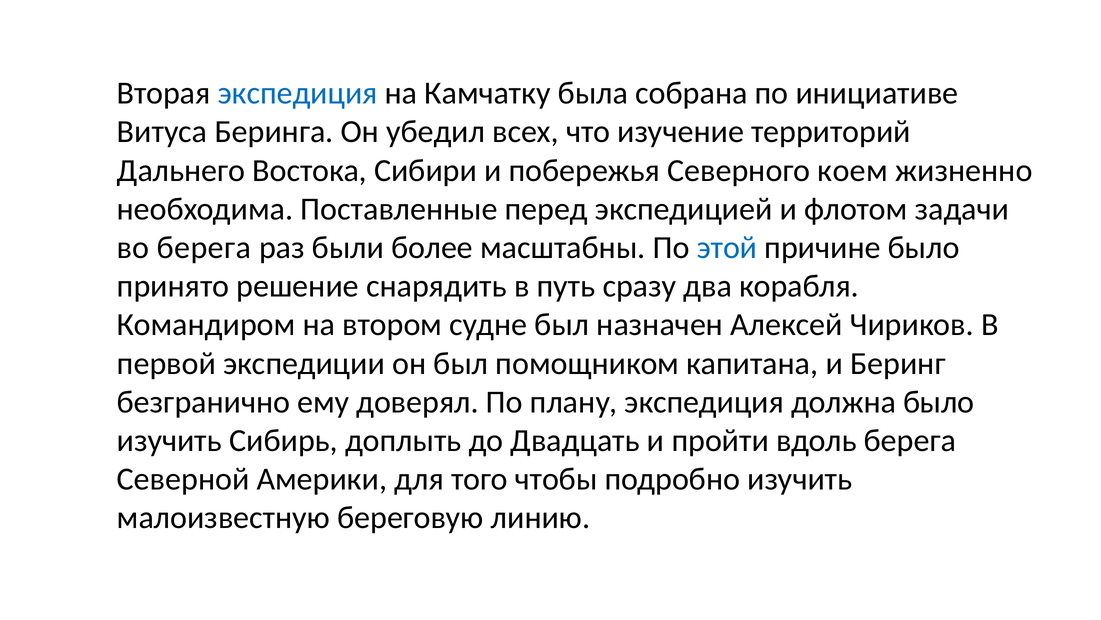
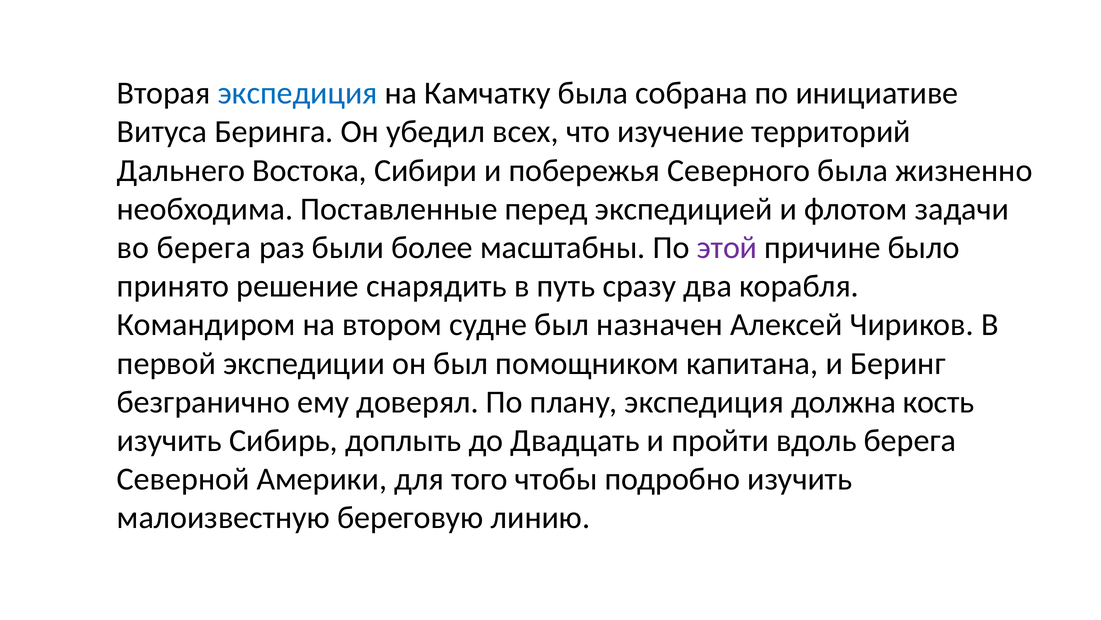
Северного коем: коем -> была (853, 170)
этой colour: blue -> purple (727, 247)
должна было: было -> кость (939, 402)
